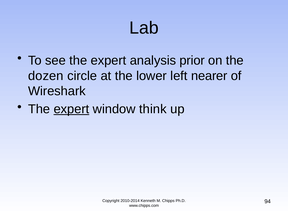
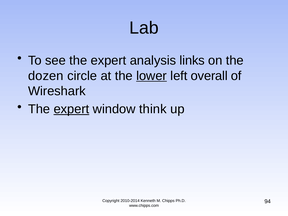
prior: prior -> links (192, 60)
lower underline: none -> present (152, 76)
nearer: nearer -> overall (209, 76)
